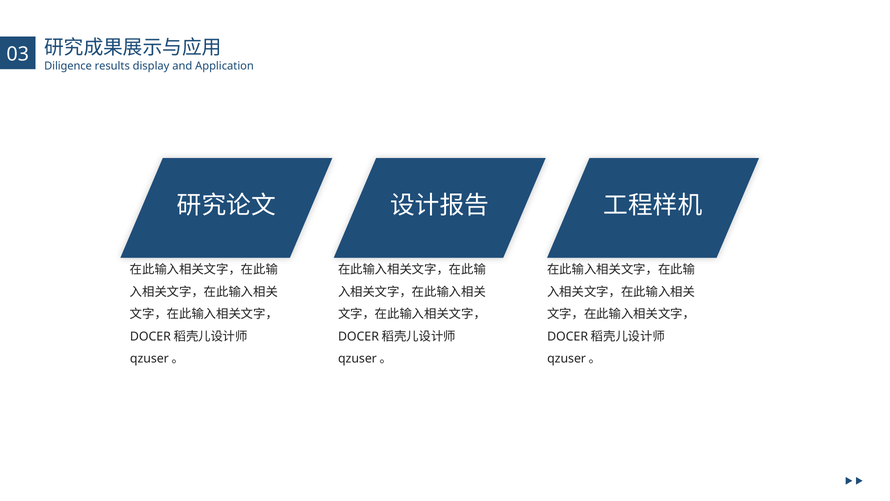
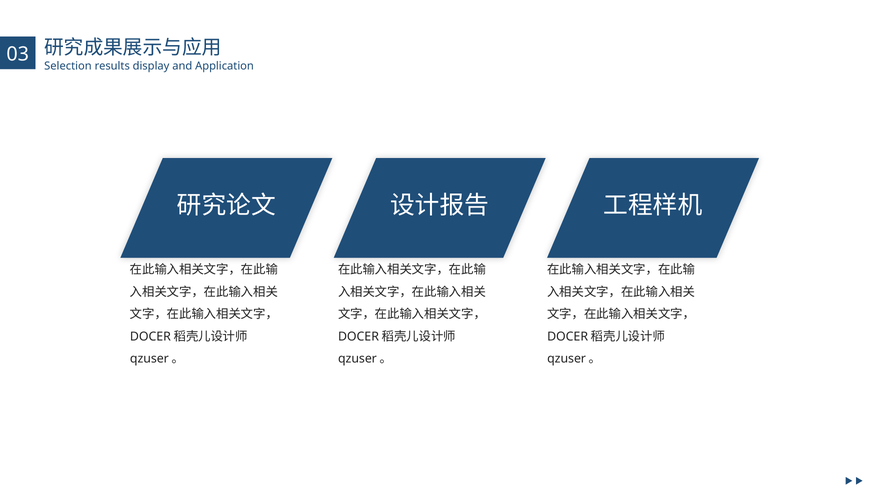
Diligence: Diligence -> Selection (68, 66)
